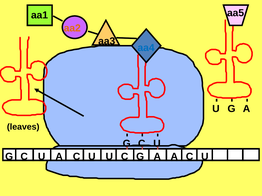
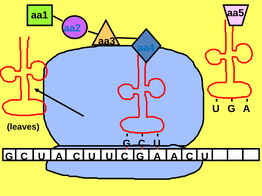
aa2 colour: orange -> blue (72, 28)
